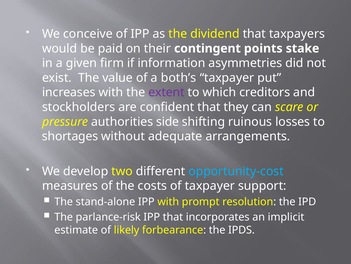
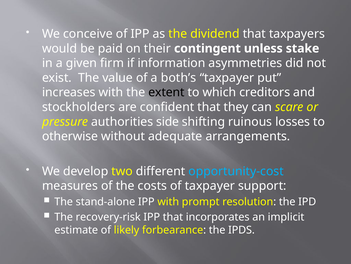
points: points -> unless (263, 48)
extent colour: purple -> black (166, 92)
shortages: shortages -> otherwise (70, 136)
parlance-risk: parlance-risk -> recovery-risk (108, 217)
